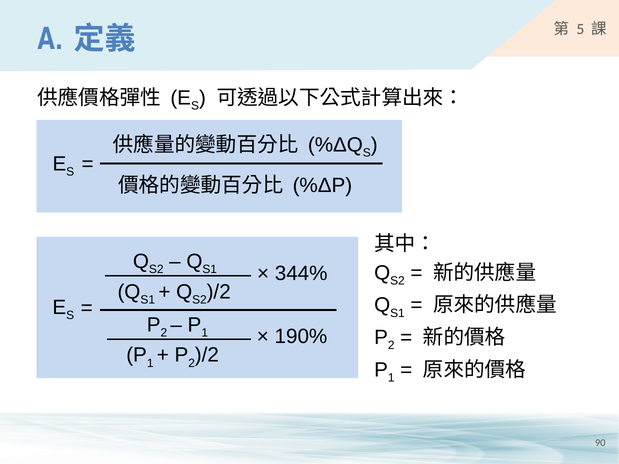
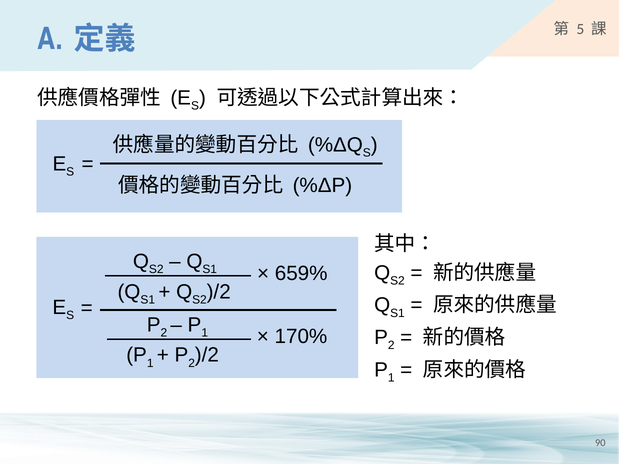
344%: 344% -> 659% (301, 273)
190%: 190% -> 170% (301, 337)
